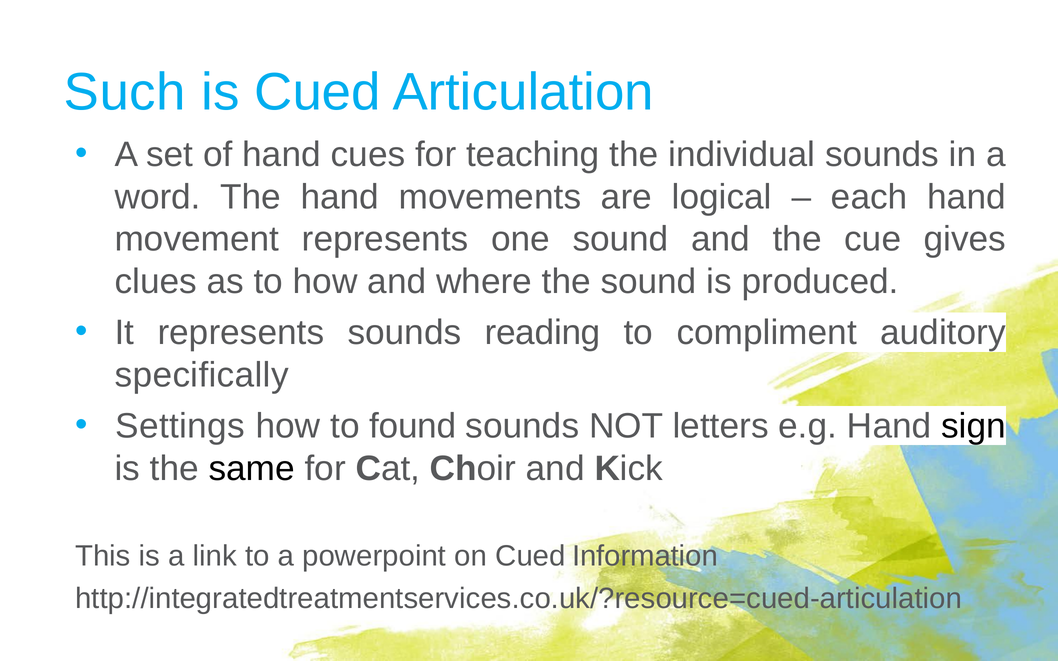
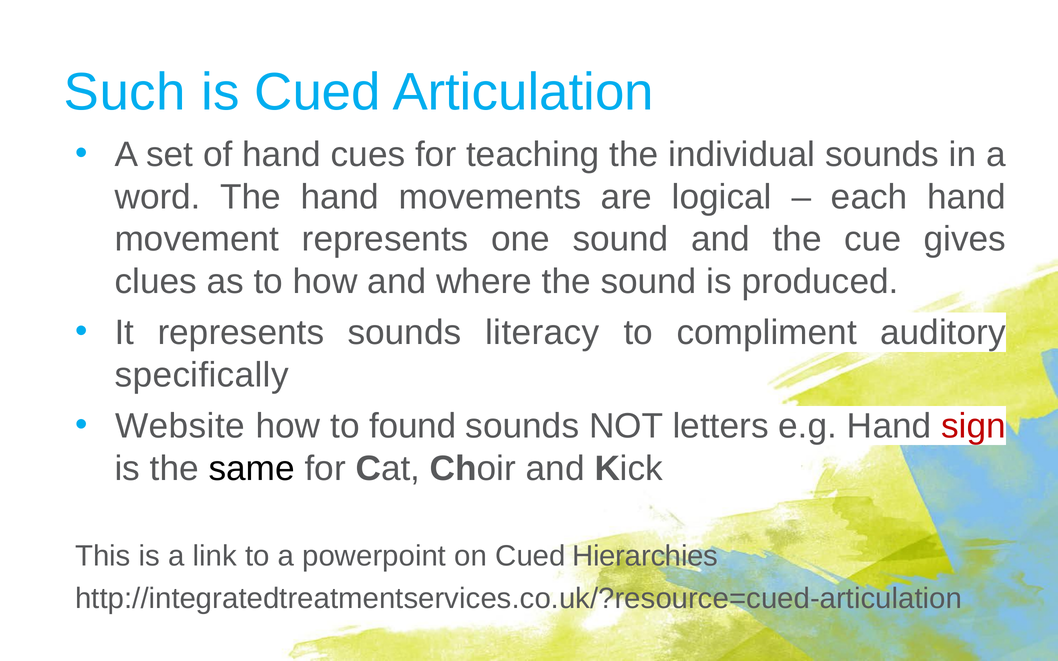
reading: reading -> literacy (542, 333)
Settings: Settings -> Website (180, 426)
sign colour: black -> red (973, 426)
Information: Information -> Hierarchies (645, 556)
